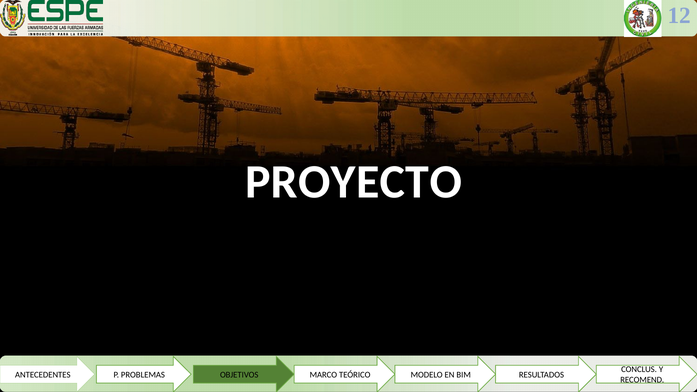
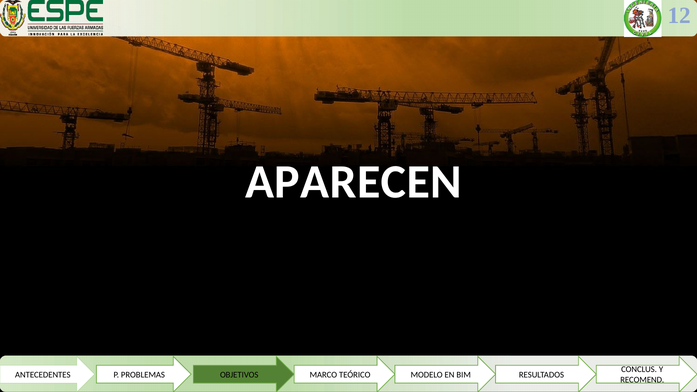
PROYECTO: PROYECTO -> APARECEN (353, 182)
